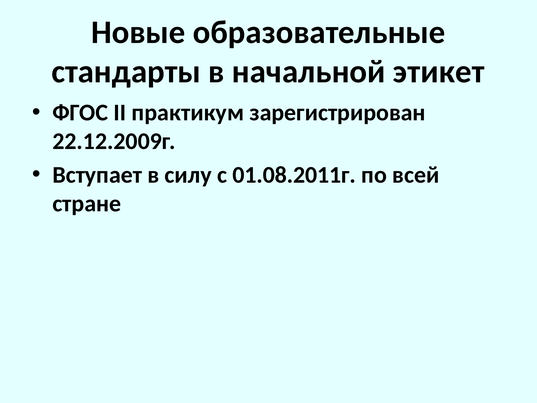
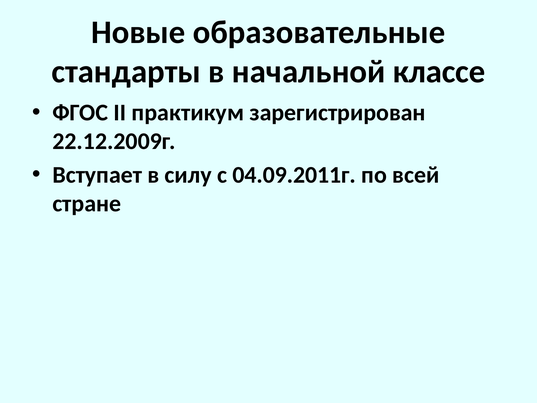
этикет: этикет -> классе (439, 72)
01.08.2011г: 01.08.2011г -> 04.09.2011г (294, 175)
